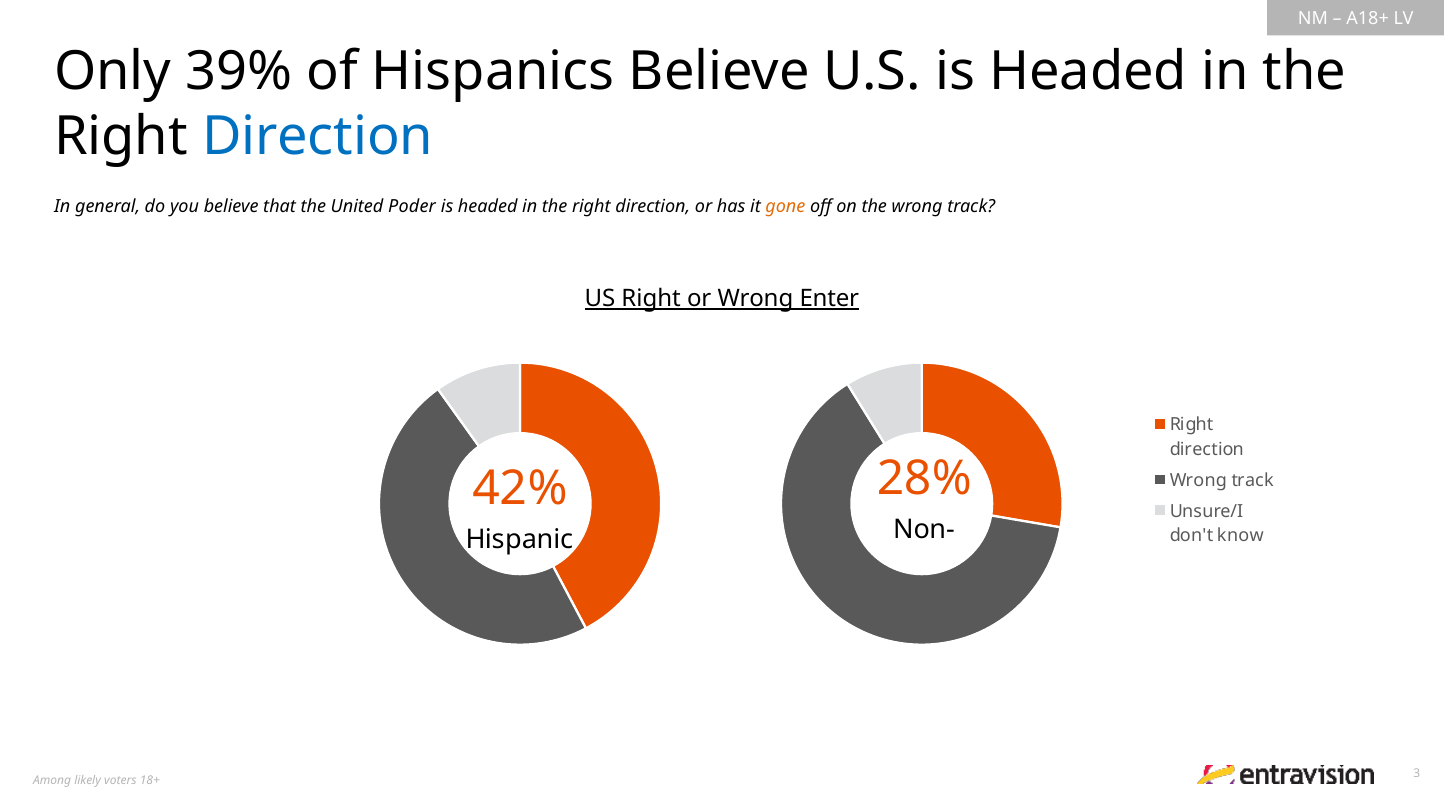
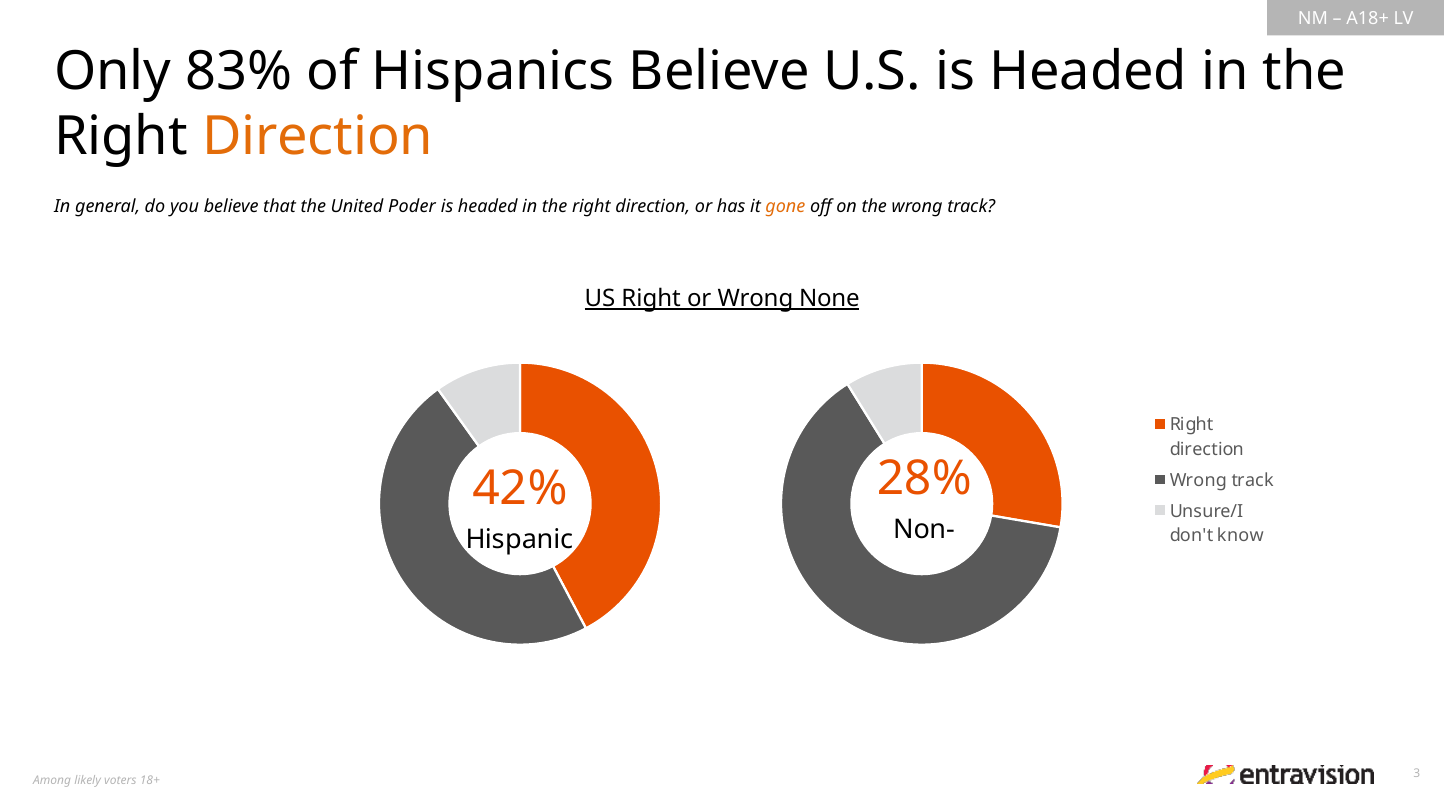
39%: 39% -> 83% (239, 72)
Direction colour: blue -> orange (318, 137)
Enter: Enter -> None (829, 298)
